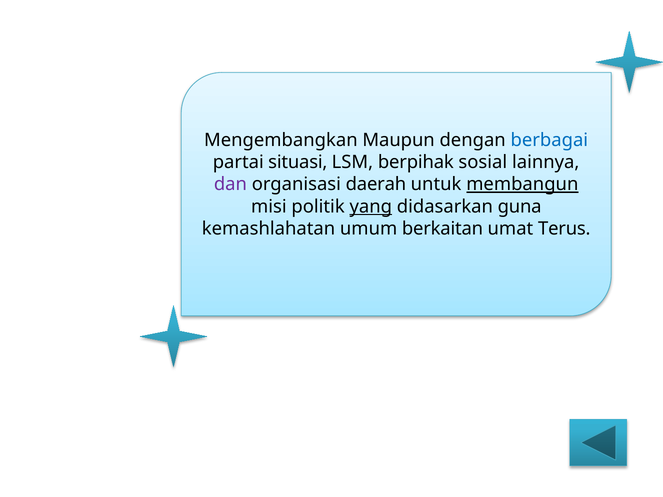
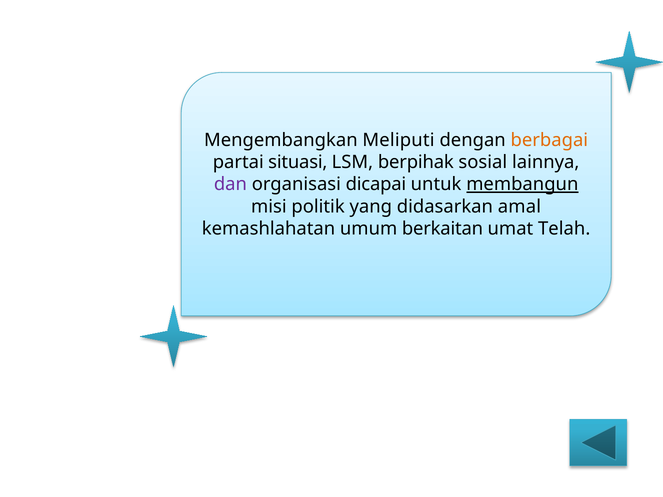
Maupun: Maupun -> Meliputi (398, 140)
berbagai colour: blue -> orange (549, 140)
daerah: daerah -> dicapai (376, 184)
yang underline: present -> none (371, 207)
guna: guna -> amal (519, 207)
Terus: Terus -> Telah (564, 229)
